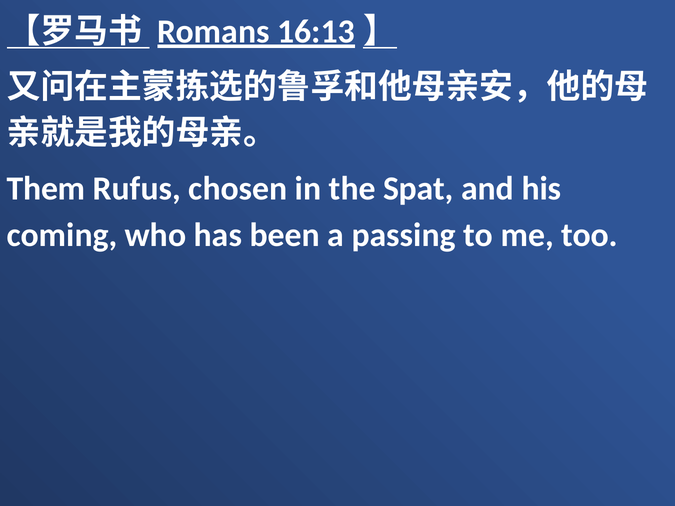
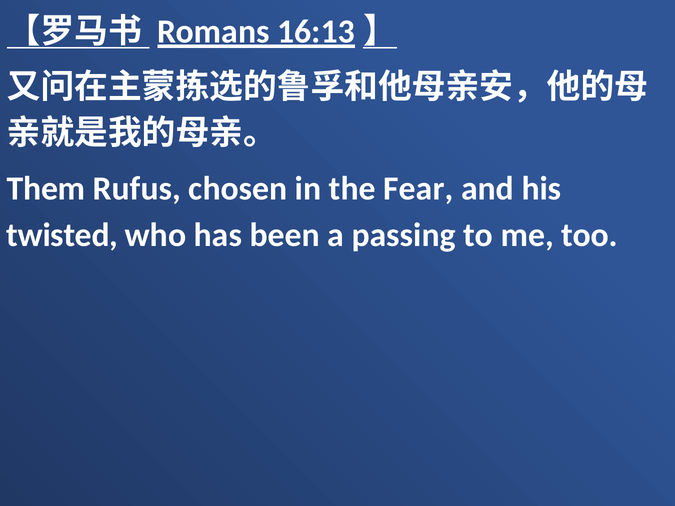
Spat: Spat -> Fear (418, 189)
coming: coming -> twisted (62, 235)
